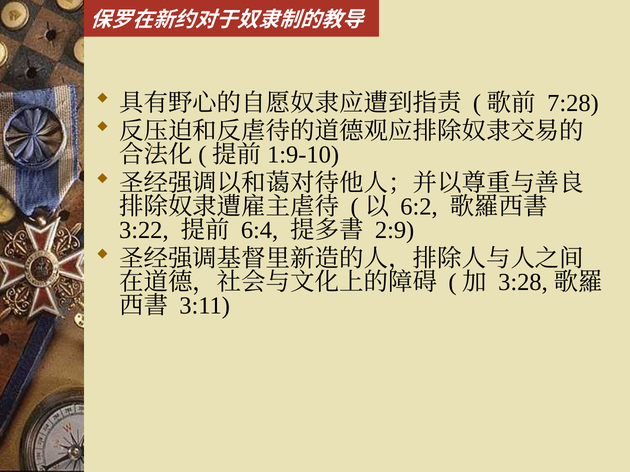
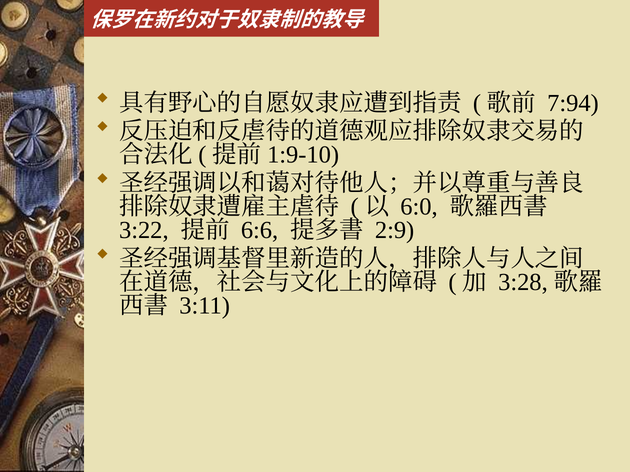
7:28: 7:28 -> 7:94 (573, 103)
6:2: 6:2 -> 6:0 (419, 207)
6:4: 6:4 -> 6:6 (260, 231)
